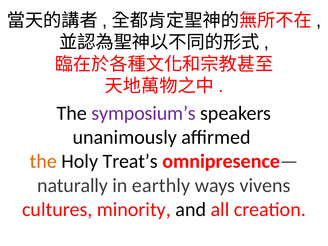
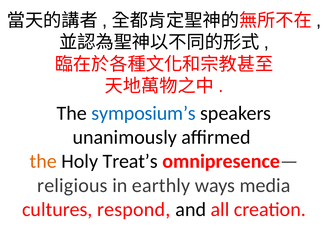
symposium’s colour: purple -> blue (144, 113)
naturally: naturally -> religious (72, 185)
vivens: vivens -> media (265, 185)
minority: minority -> respond (134, 209)
